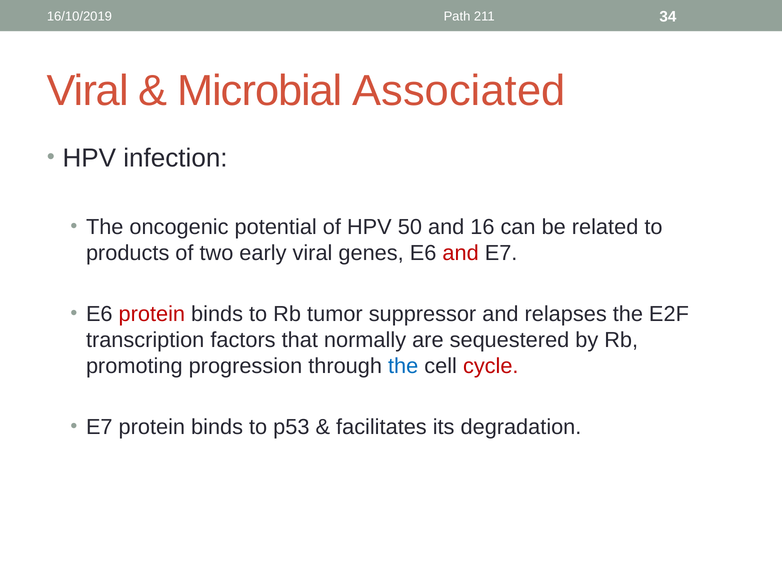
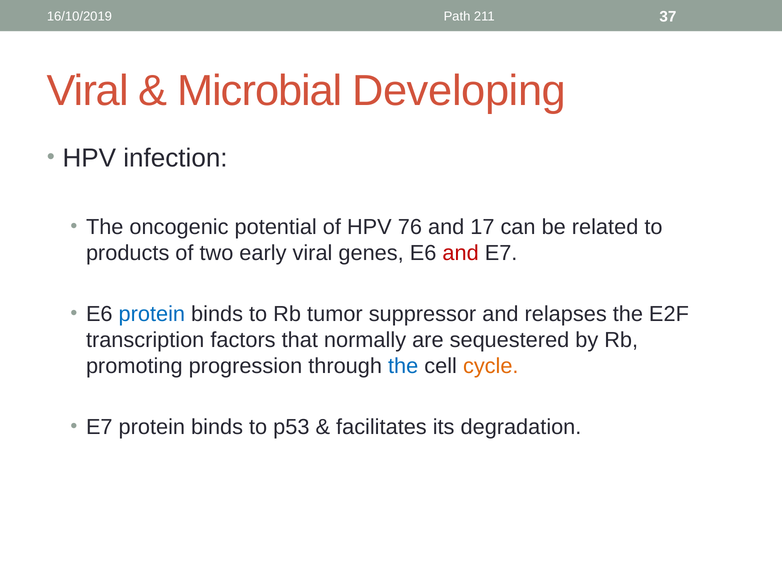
34: 34 -> 37 (668, 17)
Associated: Associated -> Developing (459, 91)
50: 50 -> 76 (410, 227)
16: 16 -> 17 (482, 227)
protein colour: red -> blue (152, 314)
cycle colour: red -> orange (491, 366)
